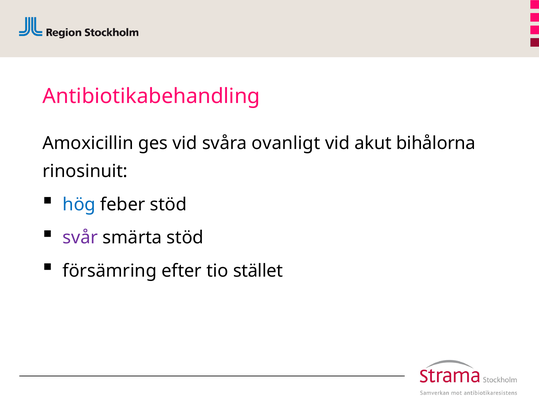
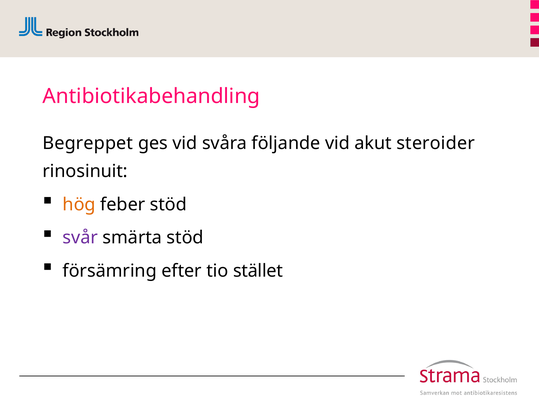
Amoxicillin: Amoxicillin -> Begreppet (88, 143)
ovanligt: ovanligt -> följande (286, 143)
bihålorna: bihålorna -> steroider (436, 143)
hög colour: blue -> orange (79, 205)
